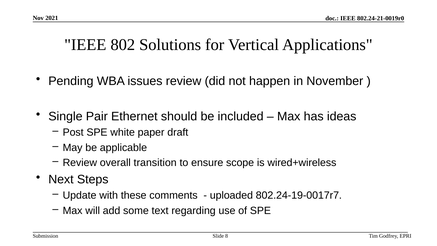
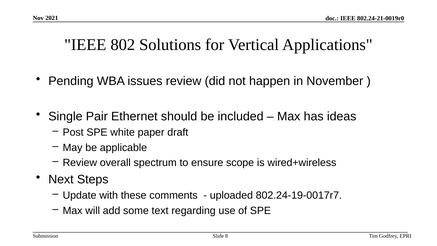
transition: transition -> spectrum (155, 163)
